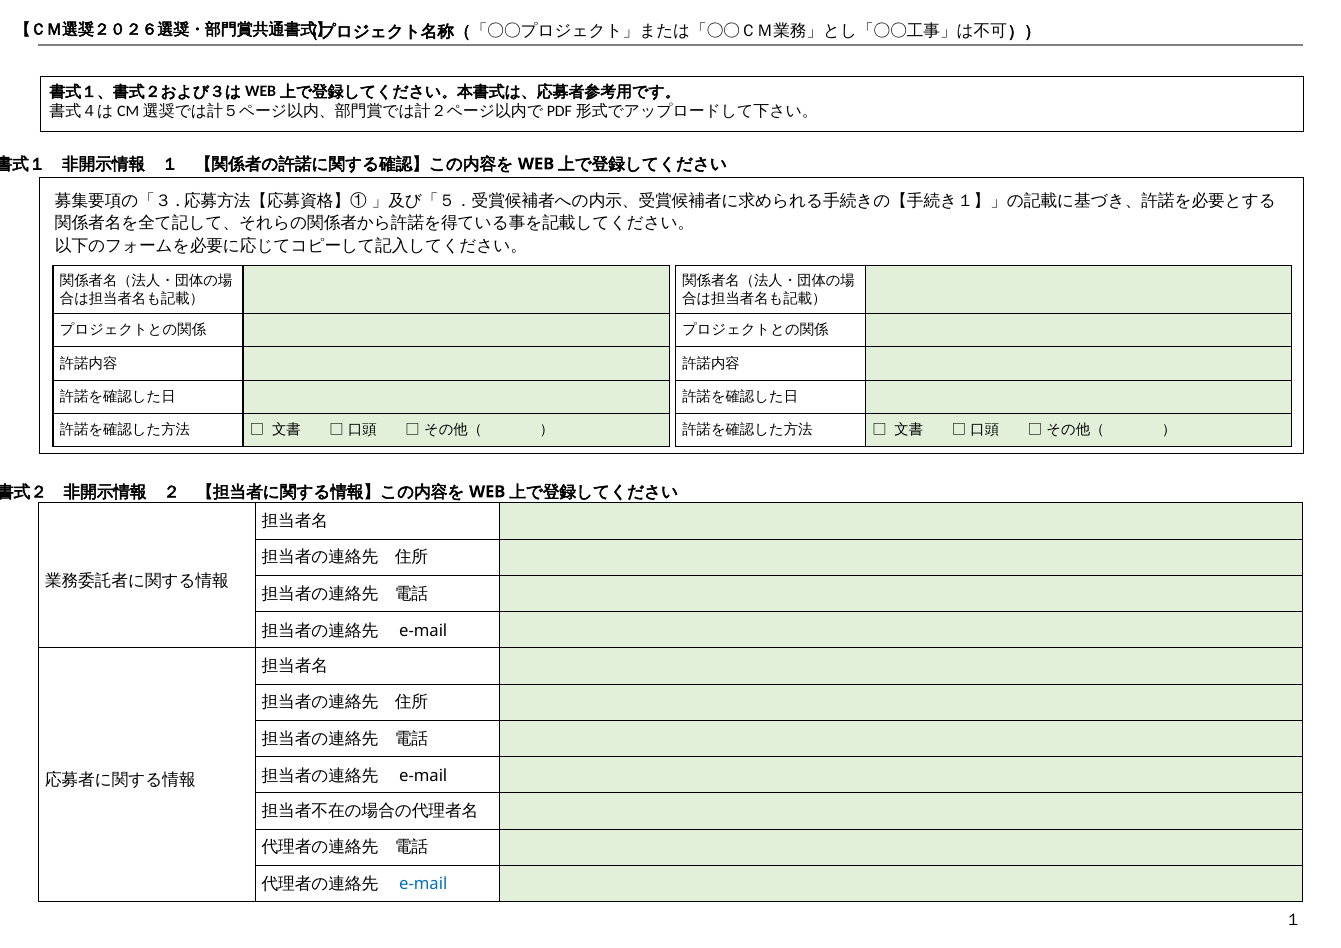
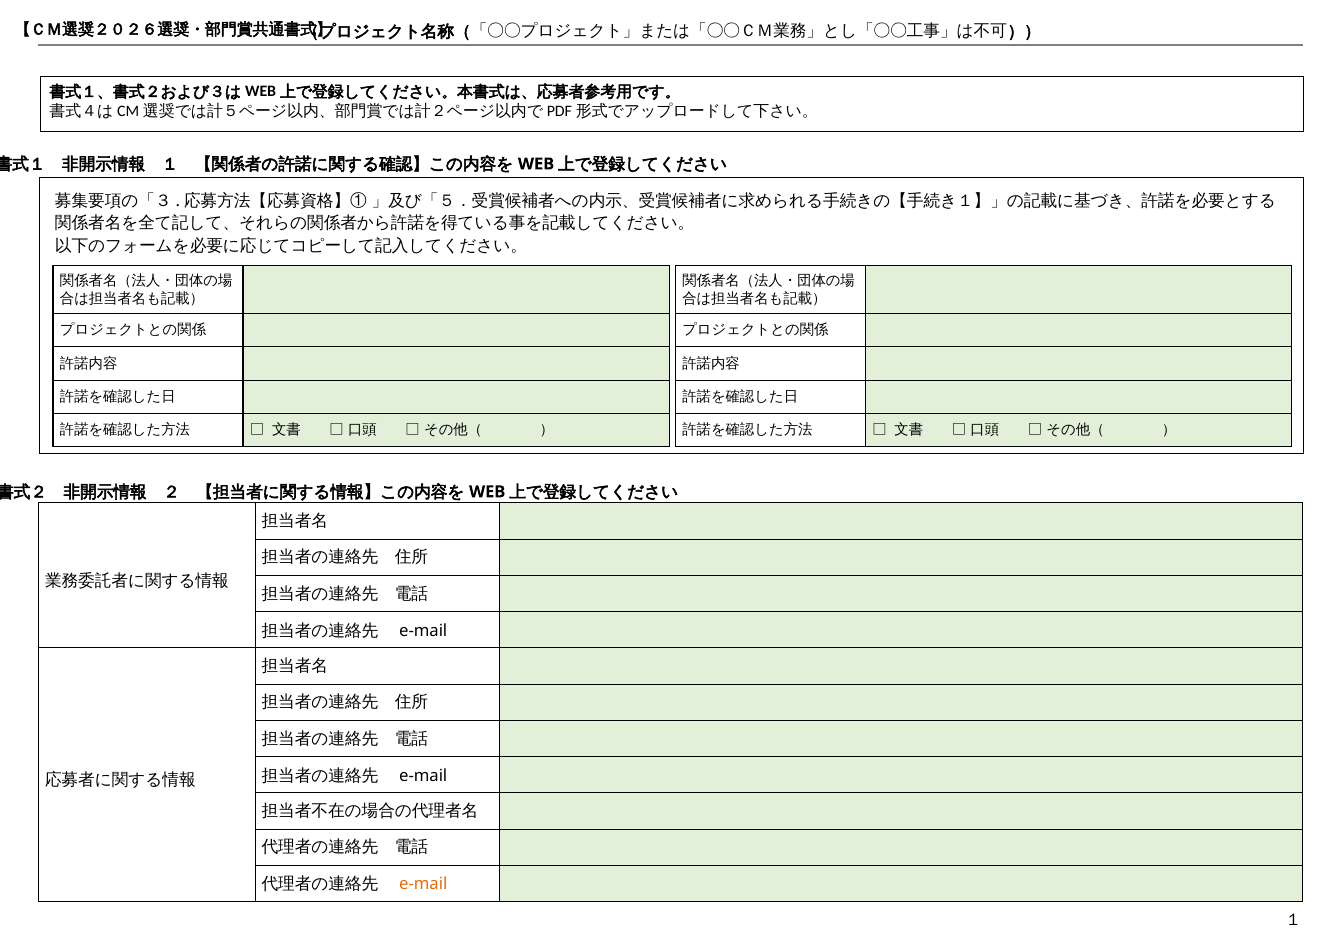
e-mail colour: blue -> orange (423, 885)
